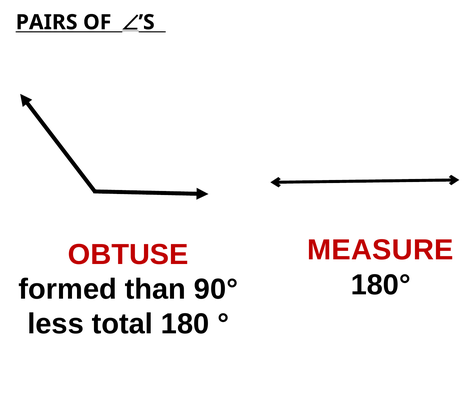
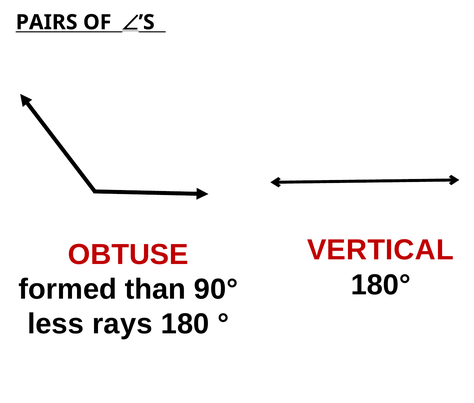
MEASURE: MEASURE -> VERTICAL (380, 250)
total: total -> rays (122, 324)
